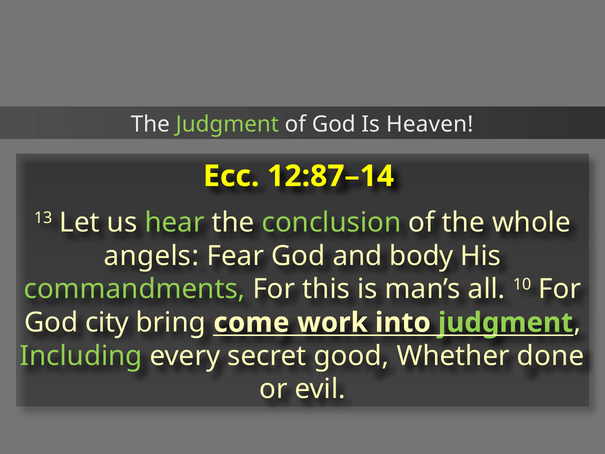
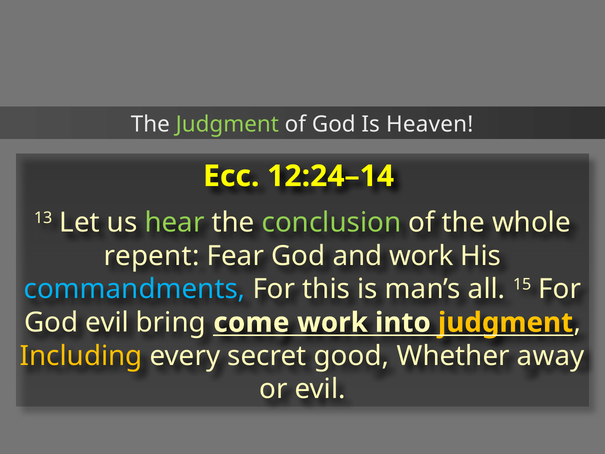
12:87–14: 12:87–14 -> 12:24–14 (331, 176)
angels: angels -> repent (152, 256)
and body: body -> work (421, 256)
commandments colour: light green -> light blue (135, 289)
10: 10 -> 15 (522, 284)
God city: city -> evil (107, 322)
judgment colour: light green -> yellow (506, 322)
Including colour: light green -> yellow (81, 356)
done: done -> away (551, 356)
